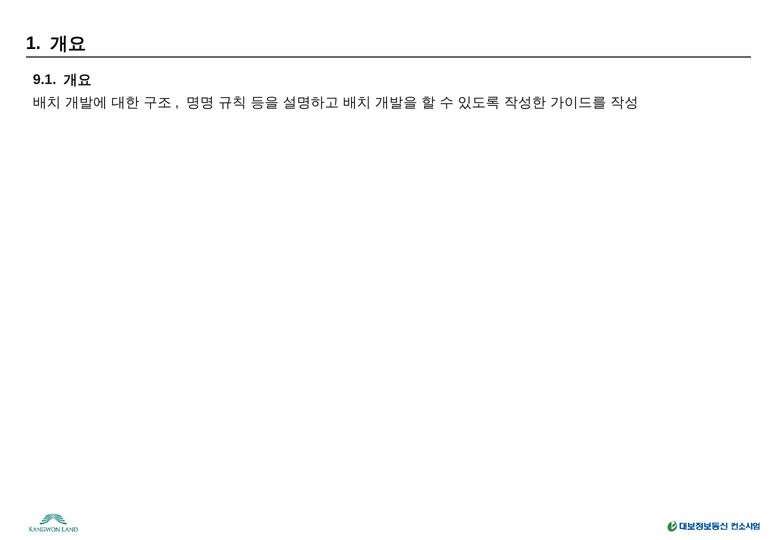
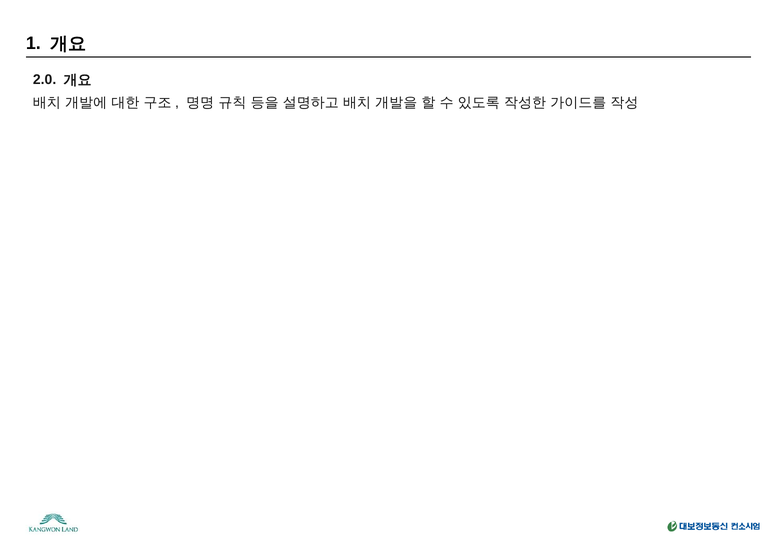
9.1: 9.1 -> 2.0 (45, 80)
